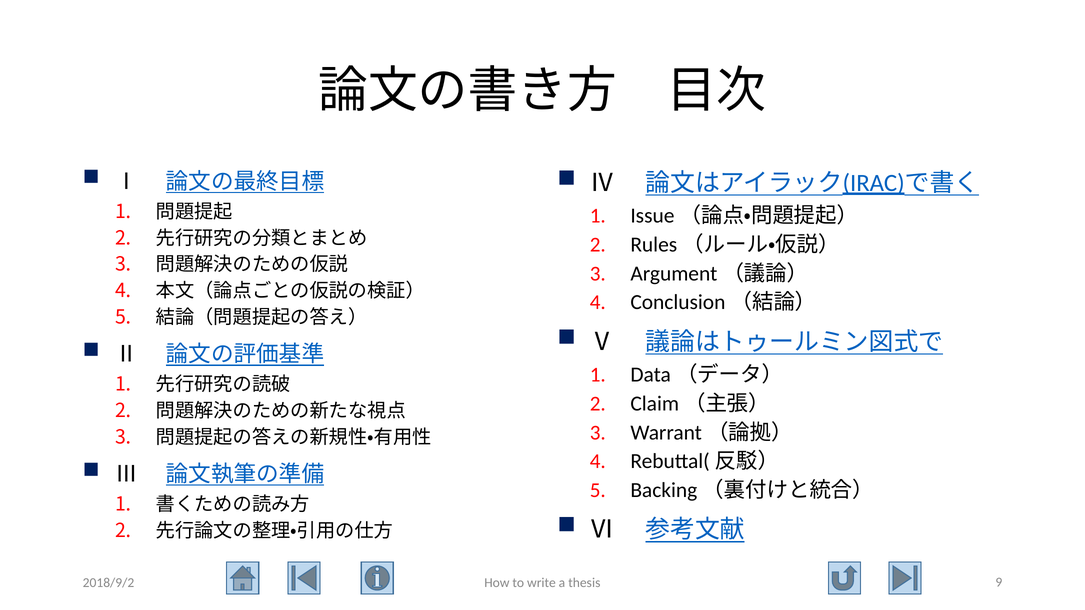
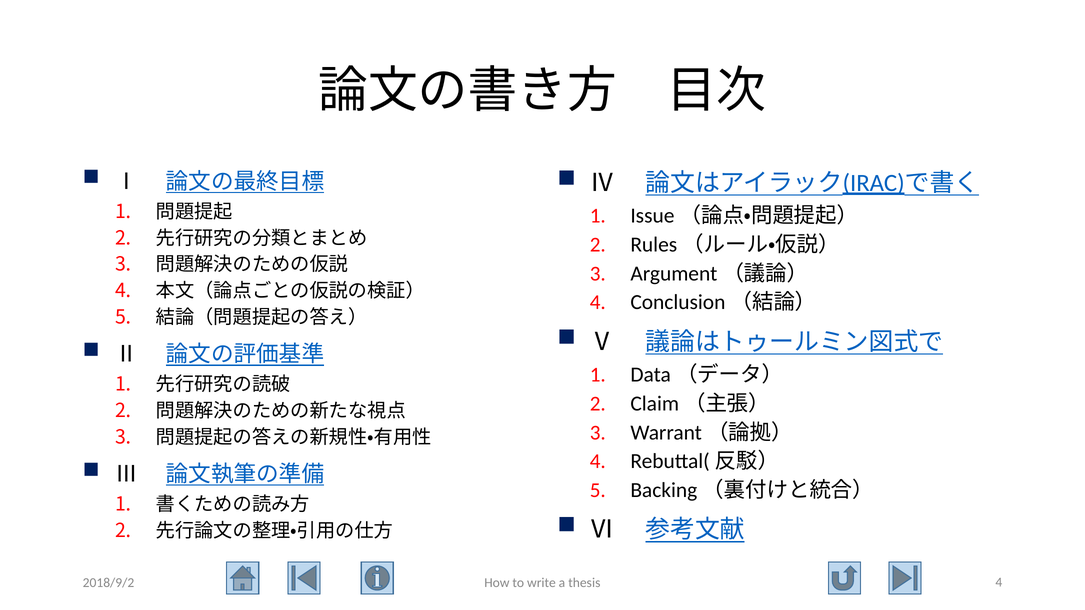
thesis 9: 9 -> 4 (999, 583)
